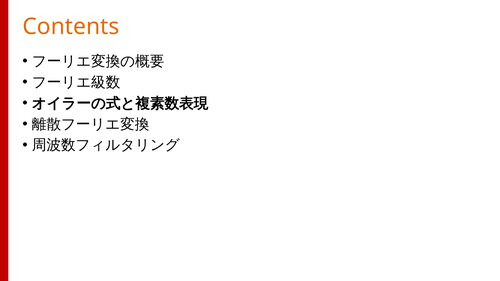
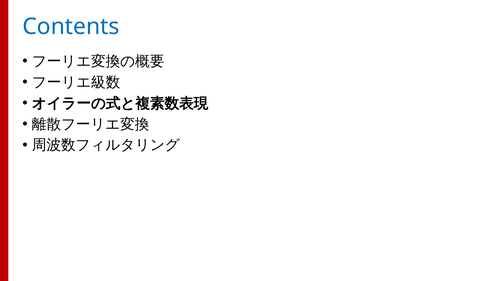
Contents colour: orange -> blue (71, 27)
